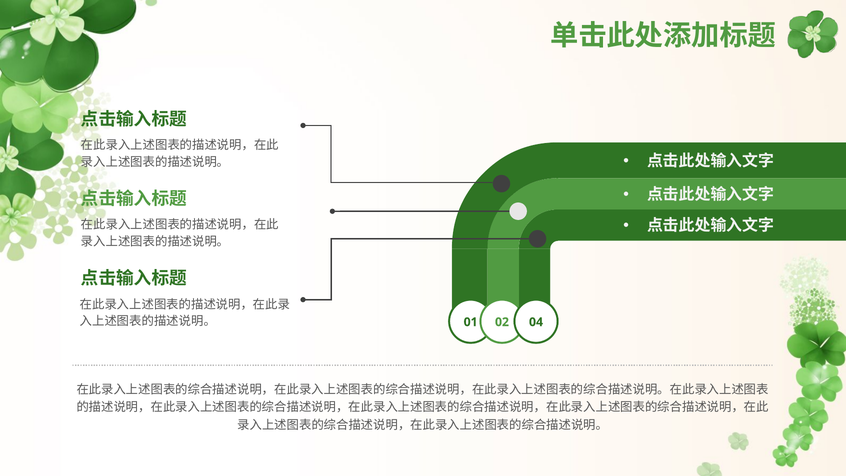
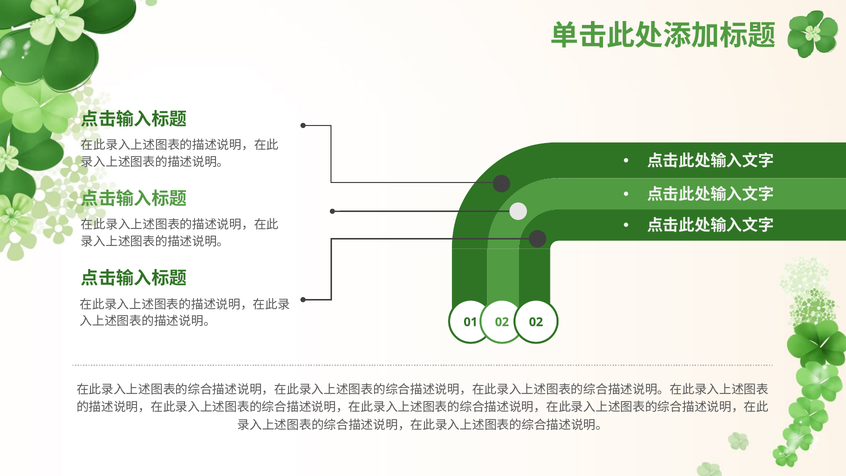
02 04: 04 -> 02 (536, 322)
